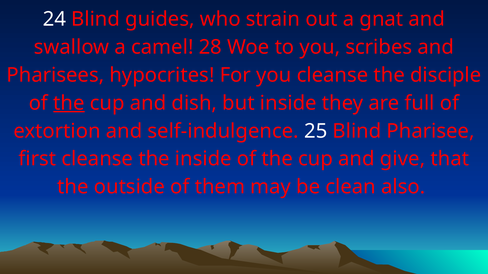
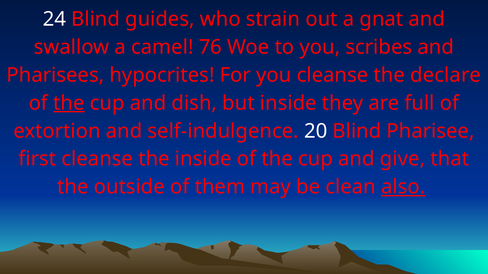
28: 28 -> 76 (210, 47)
disciple: disciple -> declare (446, 75)
25: 25 -> 20 (316, 131)
also underline: none -> present (403, 187)
